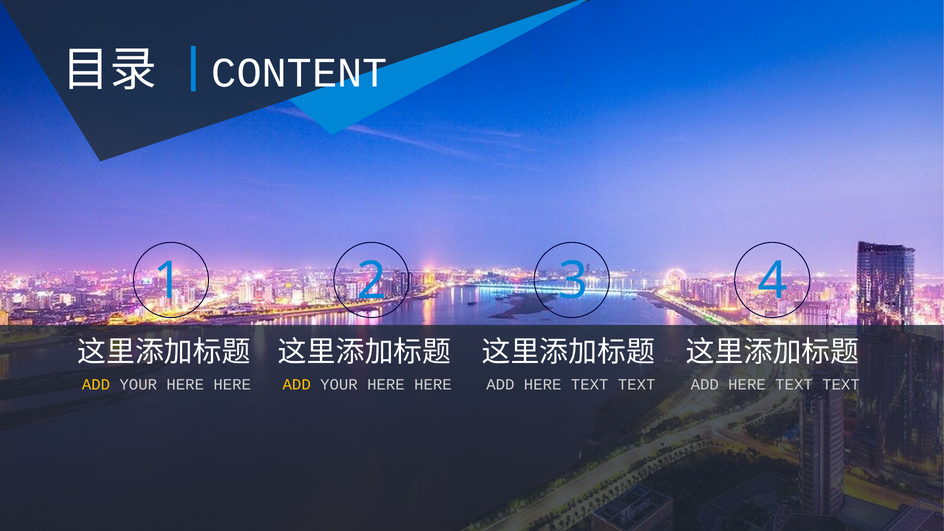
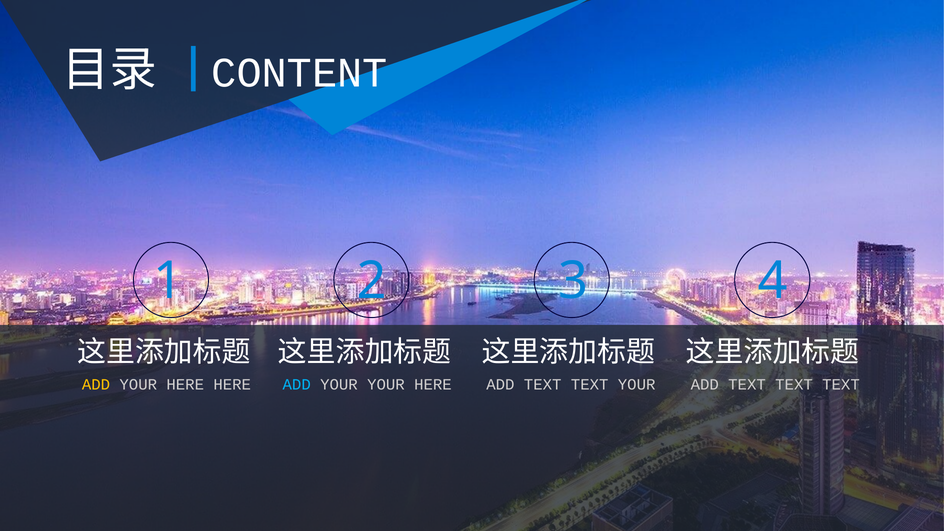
ADD colour: yellow -> light blue (297, 385)
HERE: HERE -> YOUR (386, 385)
HERE: HERE -> TEXT (543, 385)
TEXT: TEXT -> YOUR (637, 385)
HERE: HERE -> TEXT (747, 385)
